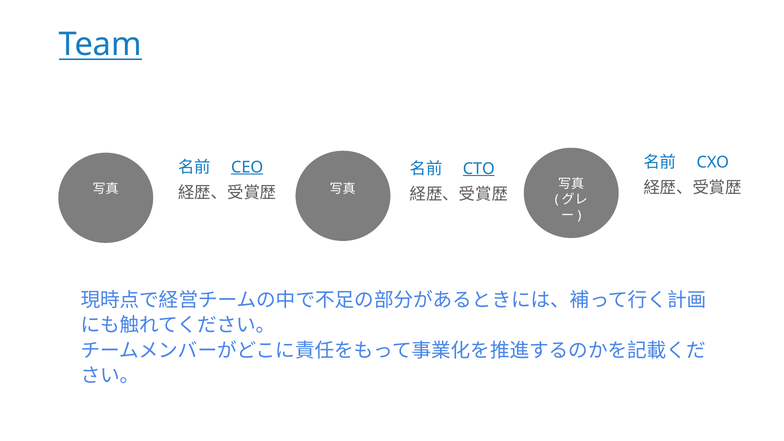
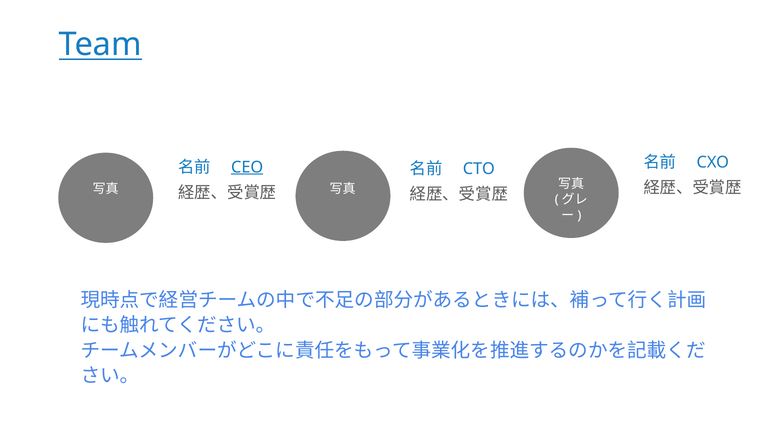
CTO underline: present -> none (479, 169)
